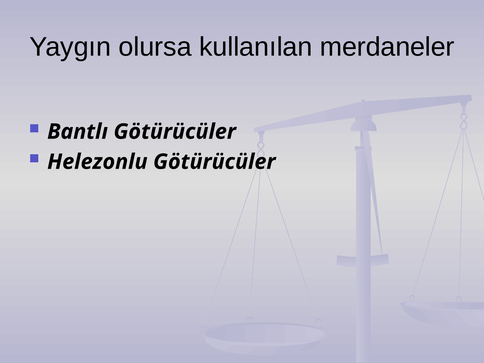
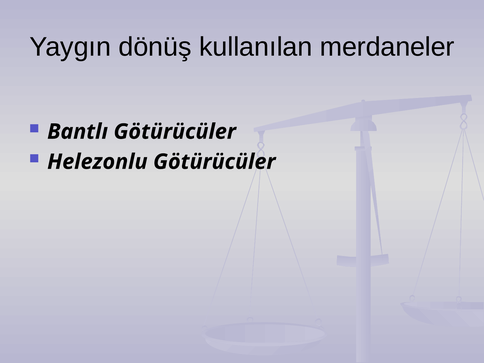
olursa: olursa -> dönüş (155, 47)
